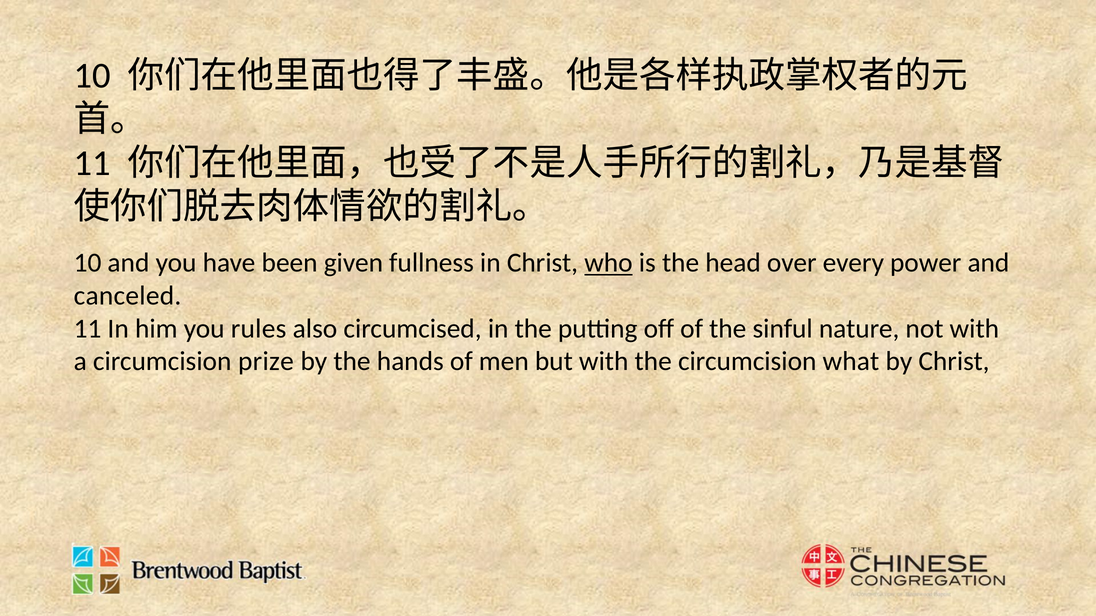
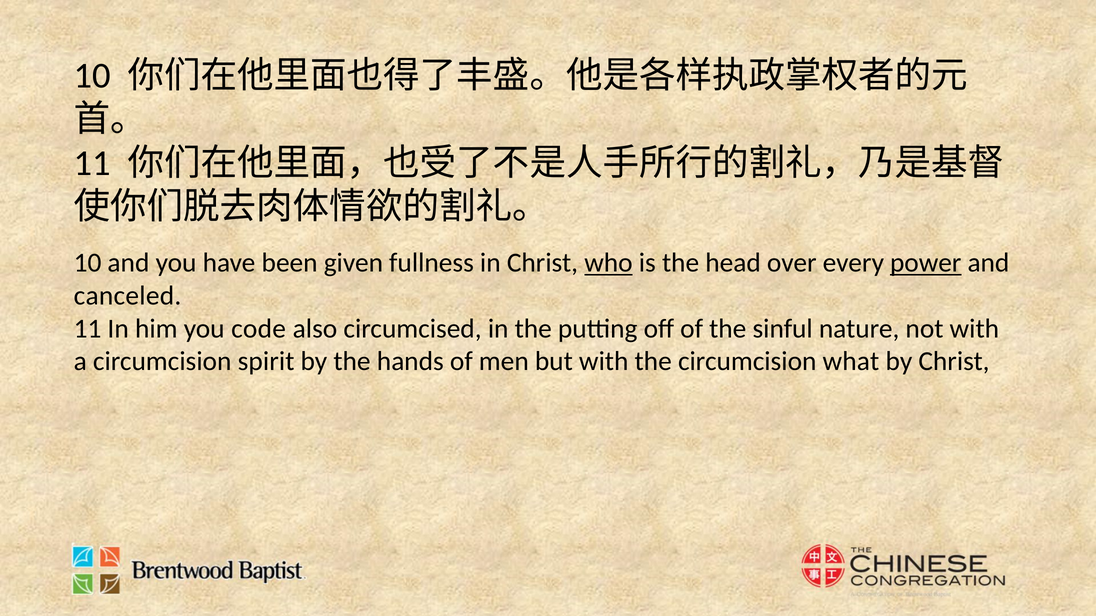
power underline: none -> present (926, 263)
rules: rules -> code (259, 329)
prize: prize -> spirit (266, 362)
